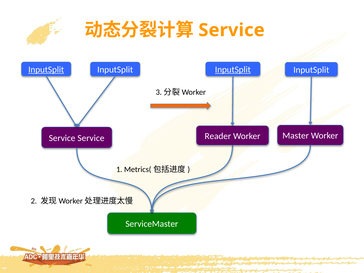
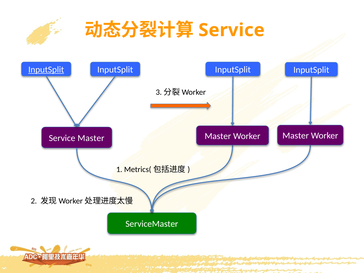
InputSplit underline: present -> none (233, 70)
Reader: Reader -> Master (218, 136)
Service Service: Service -> Master (91, 138)
